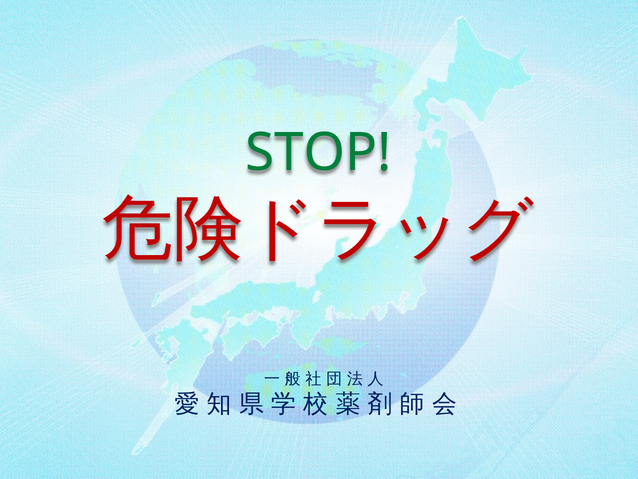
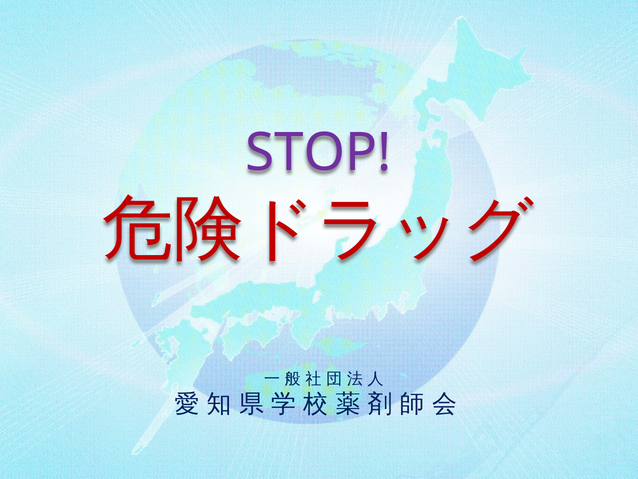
STOP colour: green -> purple (318, 153)
